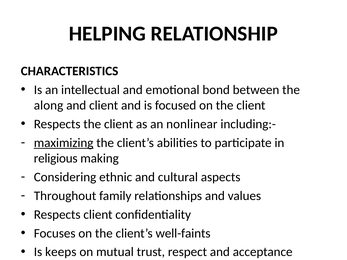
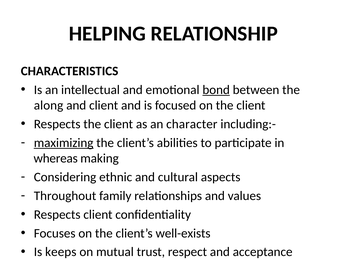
bond underline: none -> present (216, 90)
nonlinear: nonlinear -> character (192, 124)
religious: religious -> whereas (56, 159)
well-faints: well-faints -> well-exists (183, 233)
